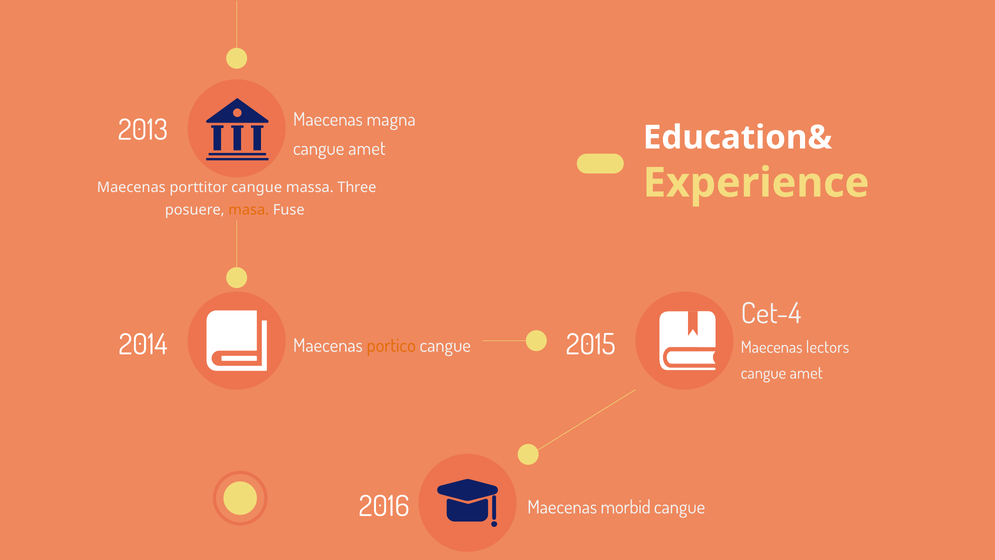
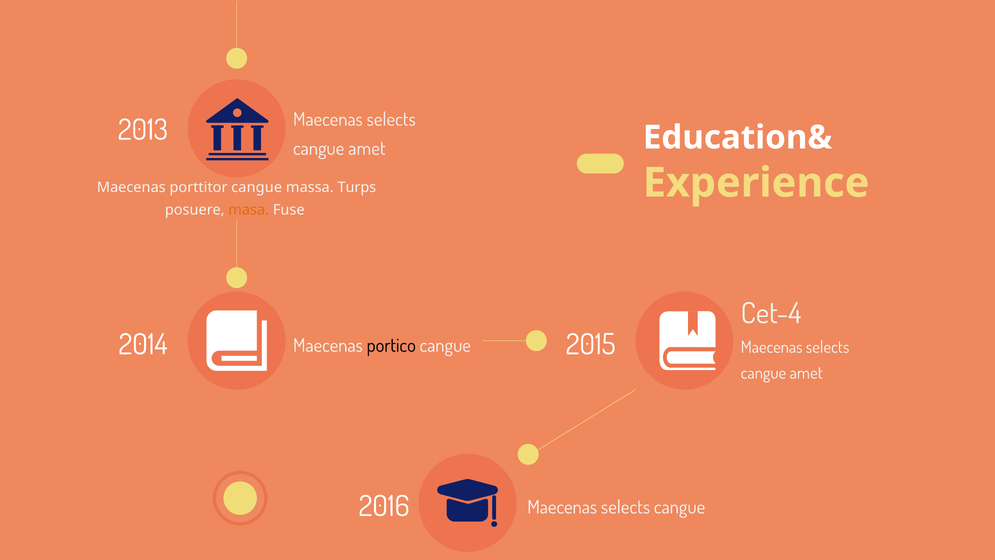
2013 Maecenas magna: magna -> selects (391, 120)
Three: Three -> Turps (357, 187)
portico colour: orange -> black (391, 345)
2015 Maecenas lectors: lectors -> selects (828, 347)
2016 Maecenas morbid: morbid -> selects (625, 507)
